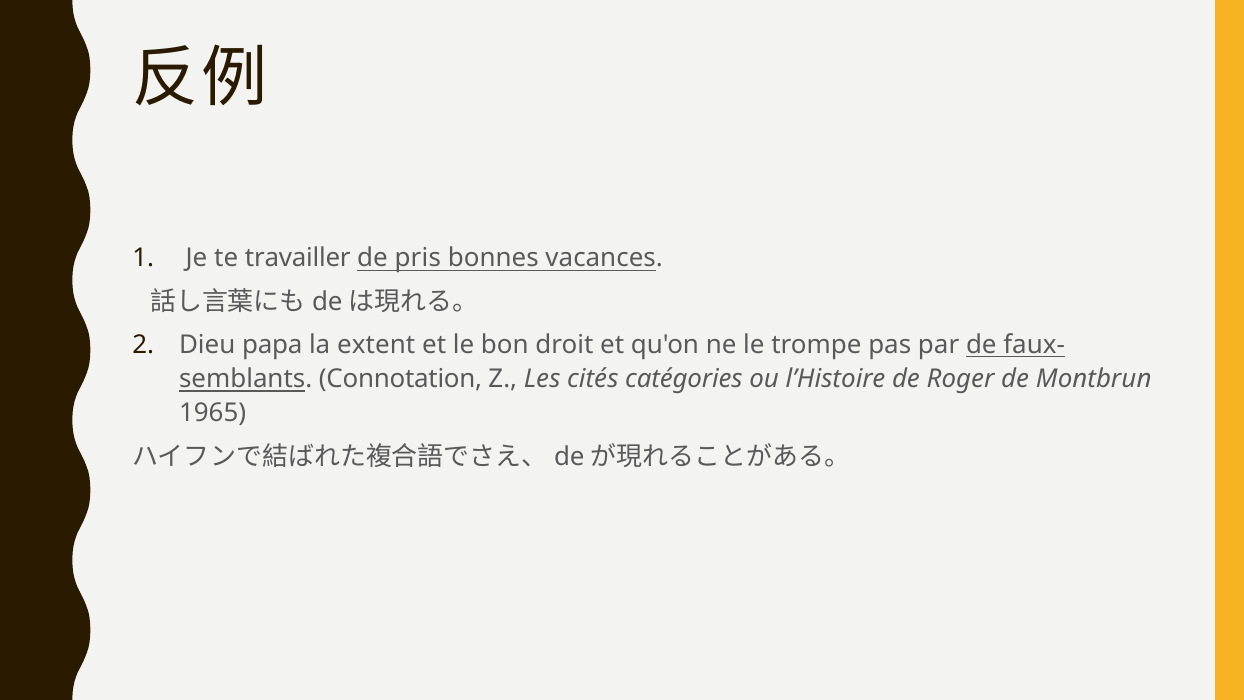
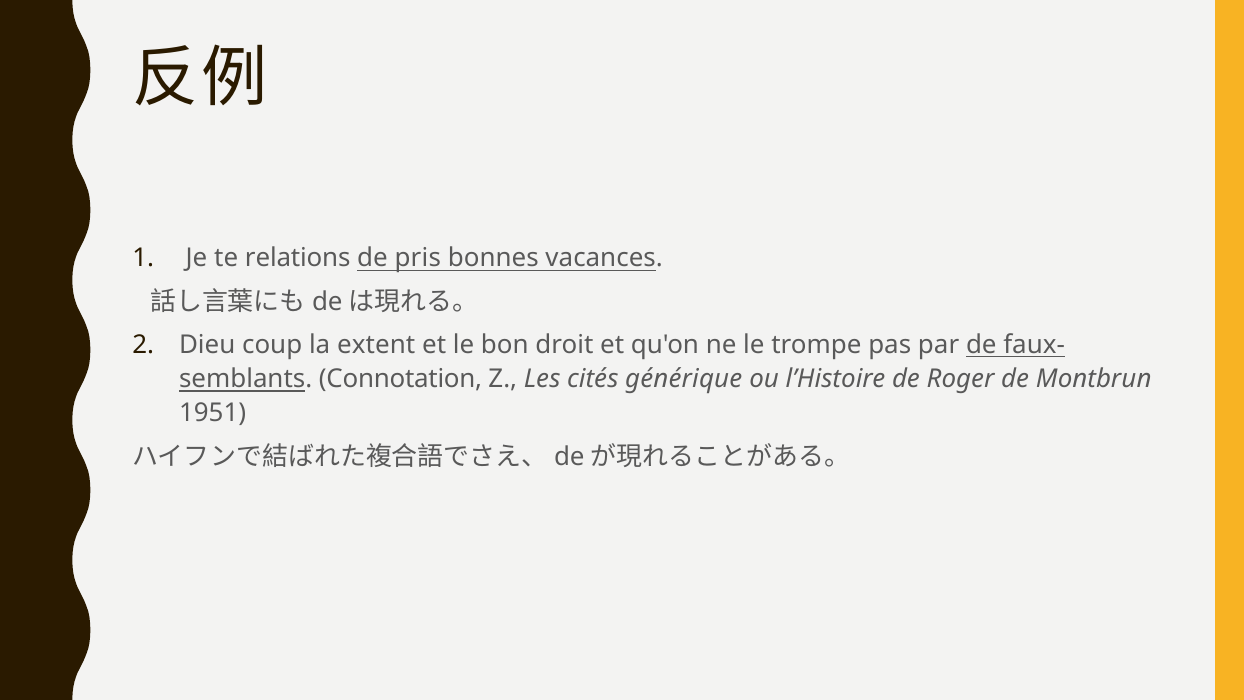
travailler: travailler -> relations (298, 258)
papa: papa -> coup (272, 345)
catégories: catégories -> générique (684, 379)
1965: 1965 -> 1951 (213, 413)
